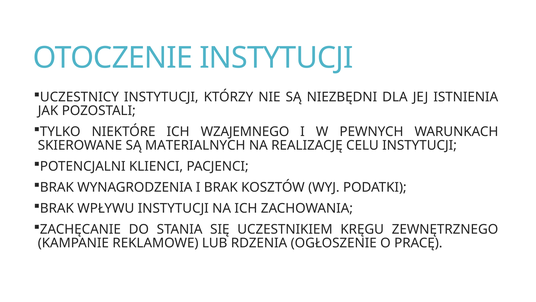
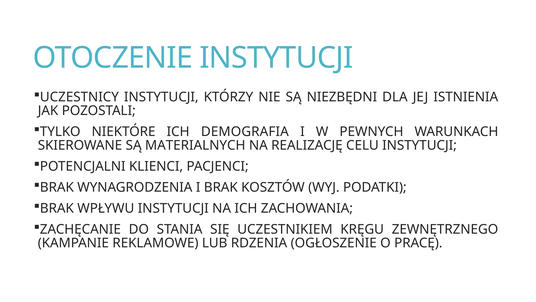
WZAJEMNEGO: WZAJEMNEGO -> DEMOGRAFIA (245, 132)
